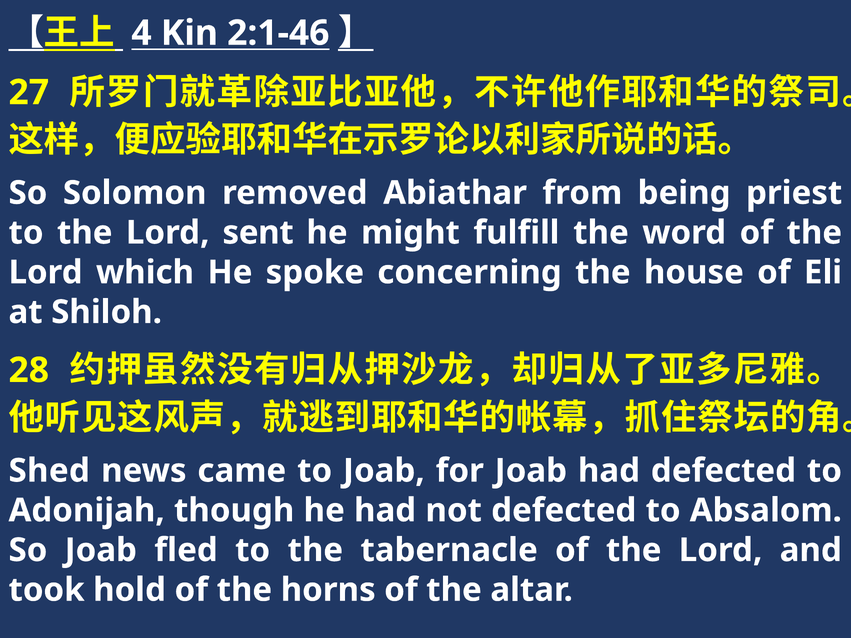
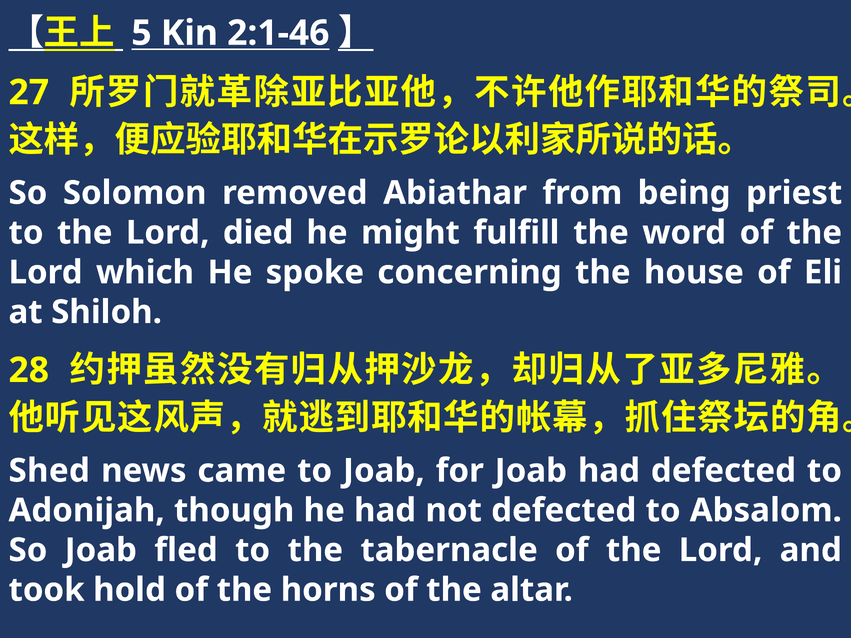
4: 4 -> 5 (141, 33)
sent: sent -> died (258, 233)
